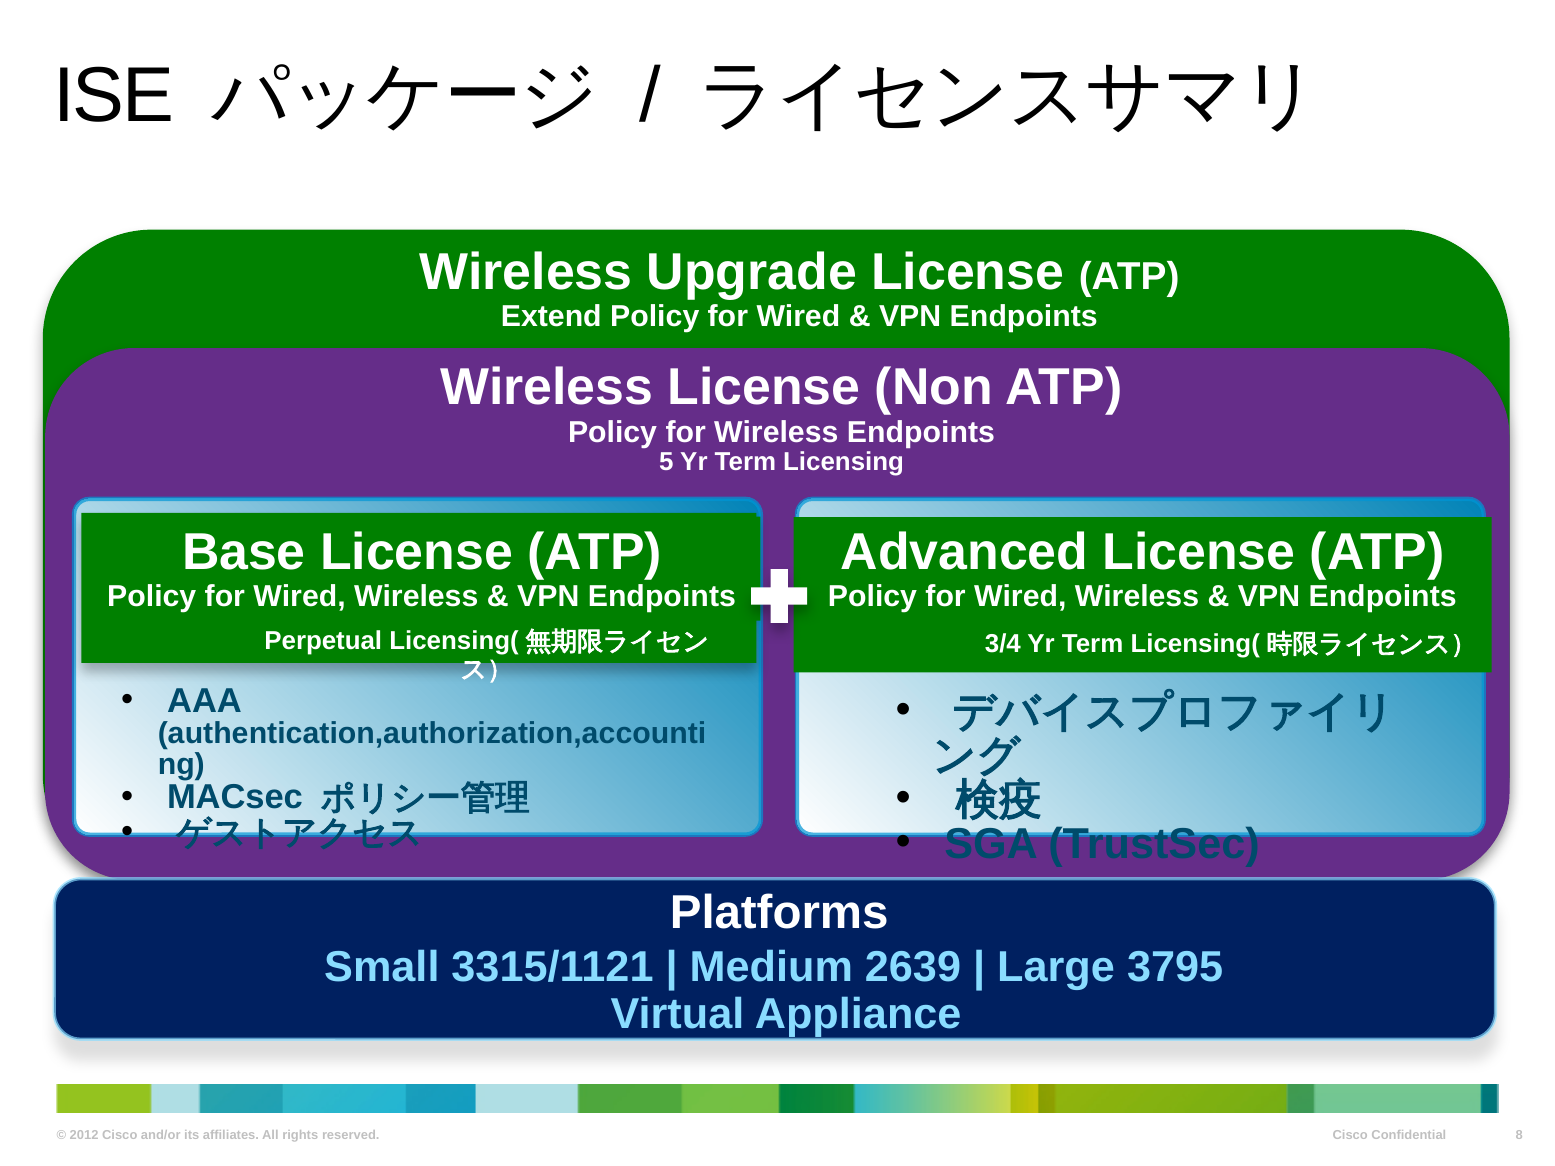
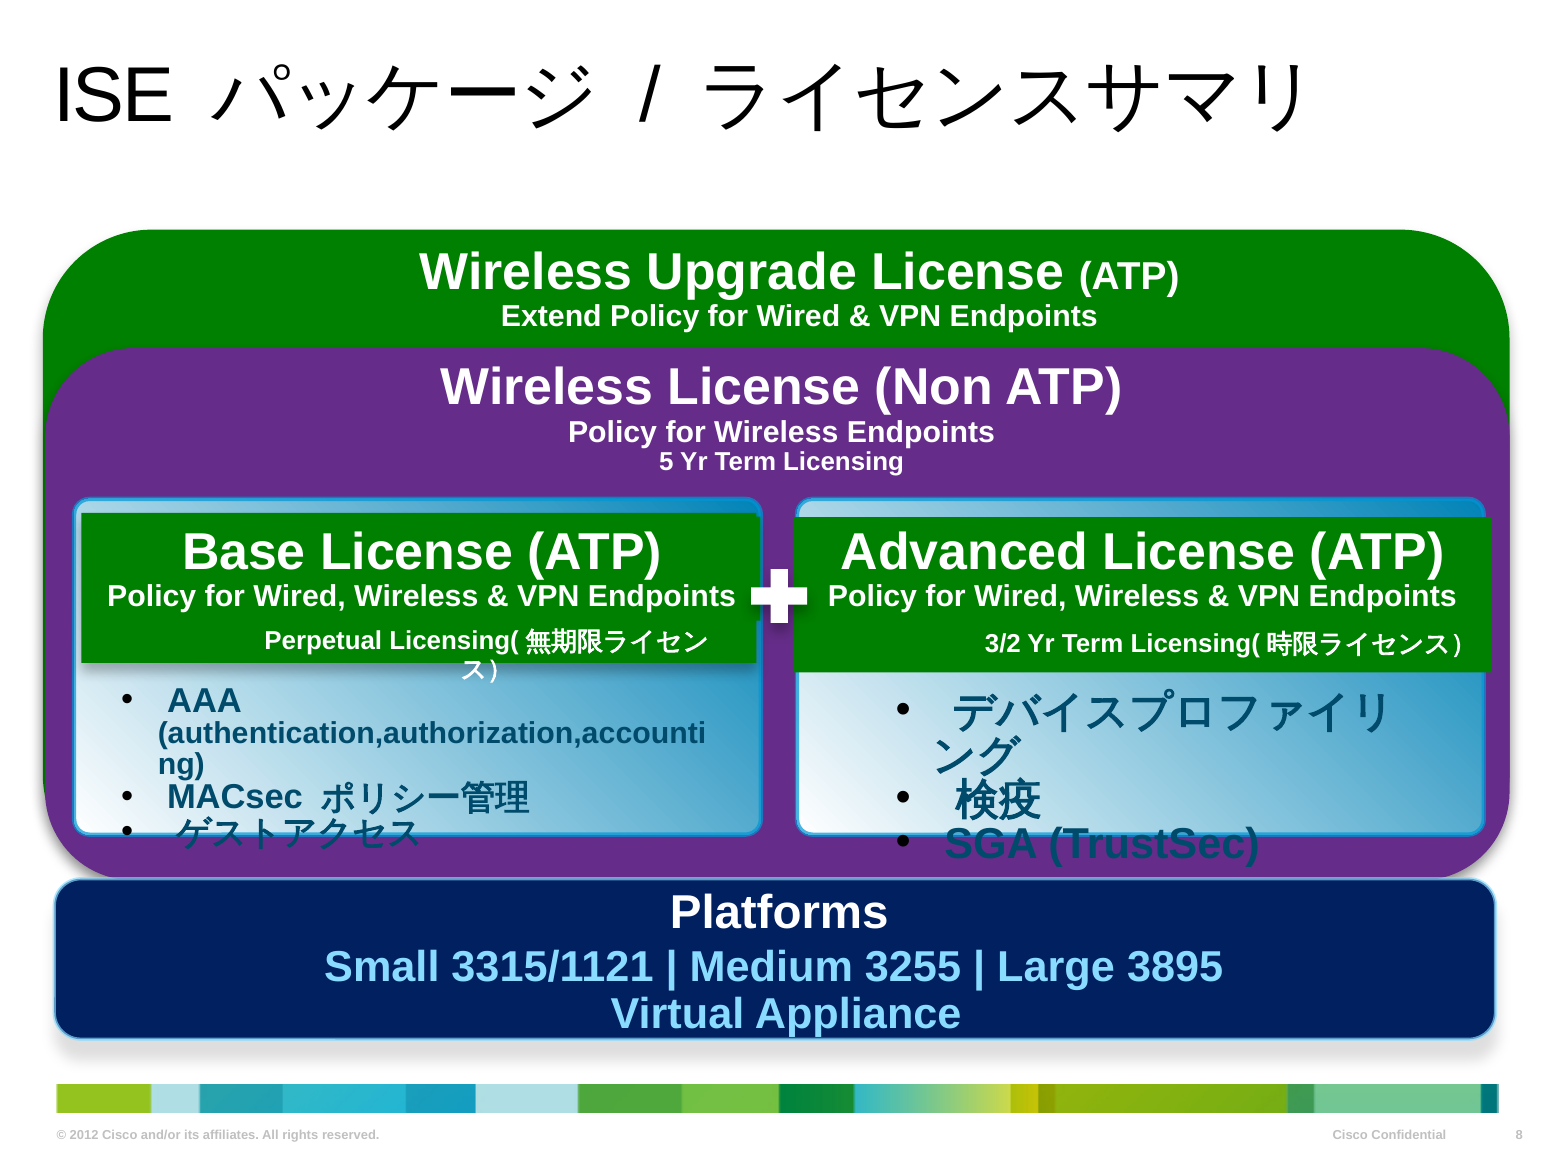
3/4: 3/4 -> 3/2 (1003, 644)
2639: 2639 -> 3255 (913, 968)
3795: 3795 -> 3895 (1175, 968)
